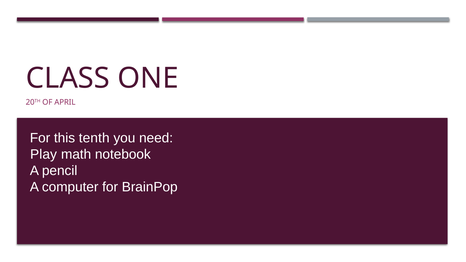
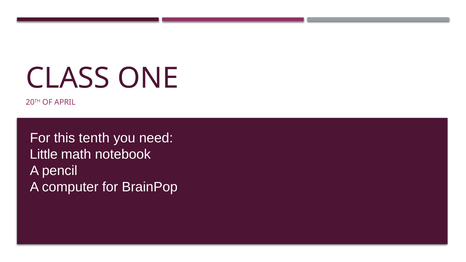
Play: Play -> Little (44, 155)
